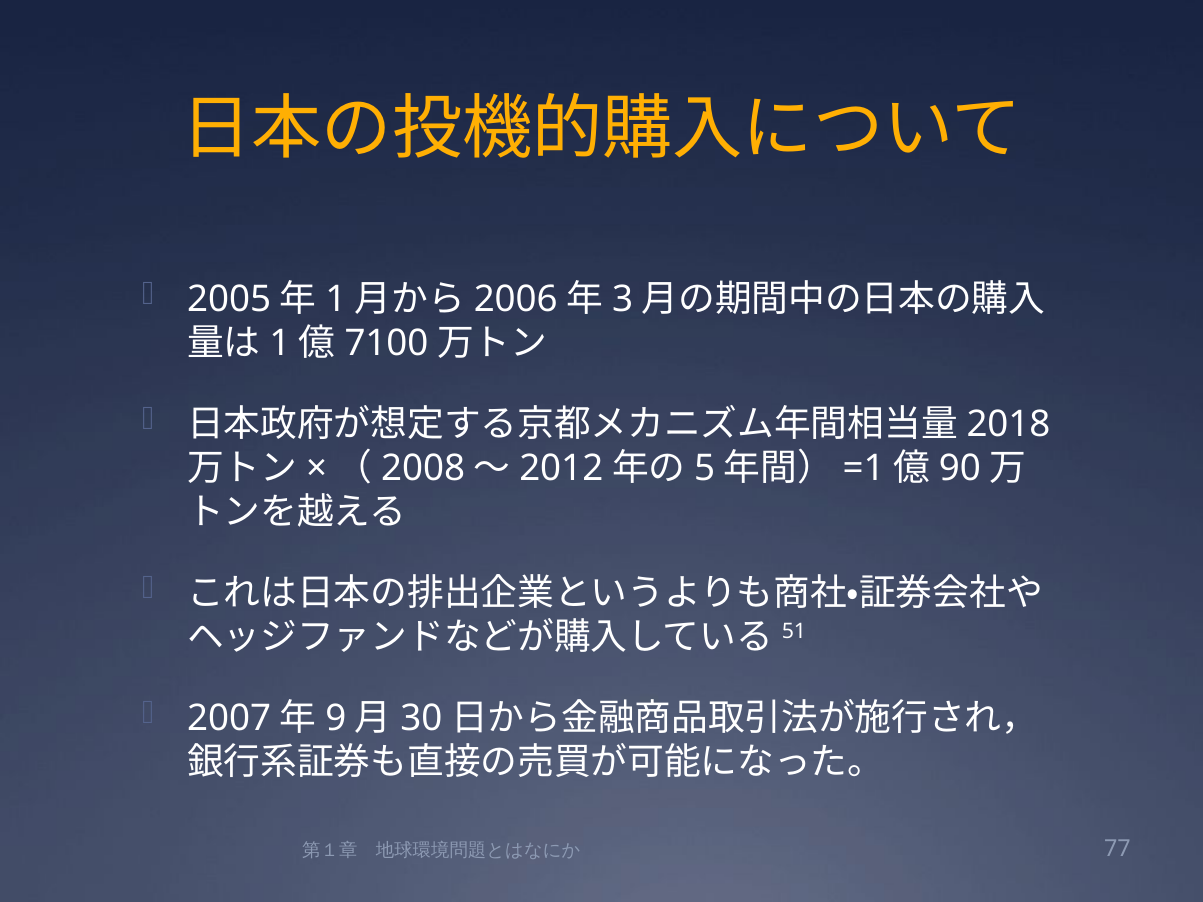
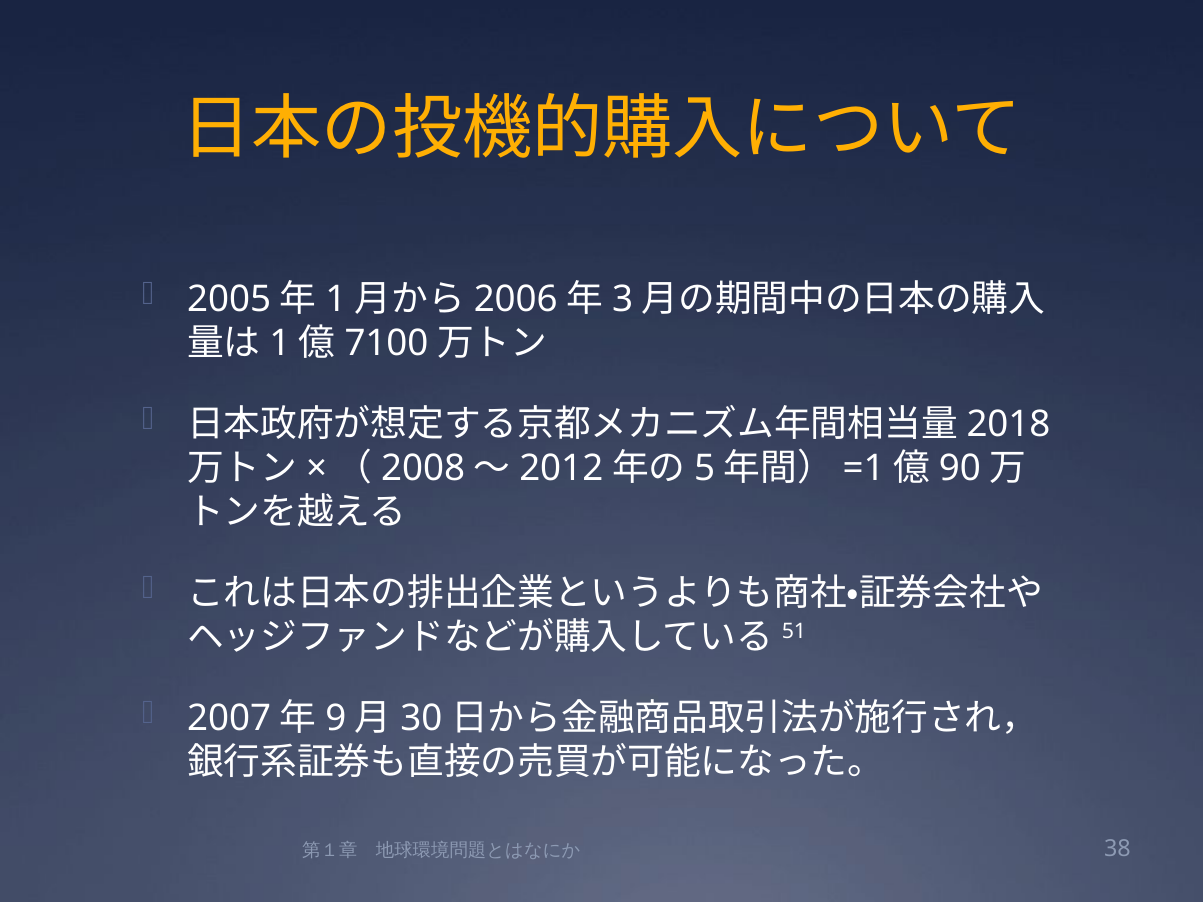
77: 77 -> 38 (1117, 849)
